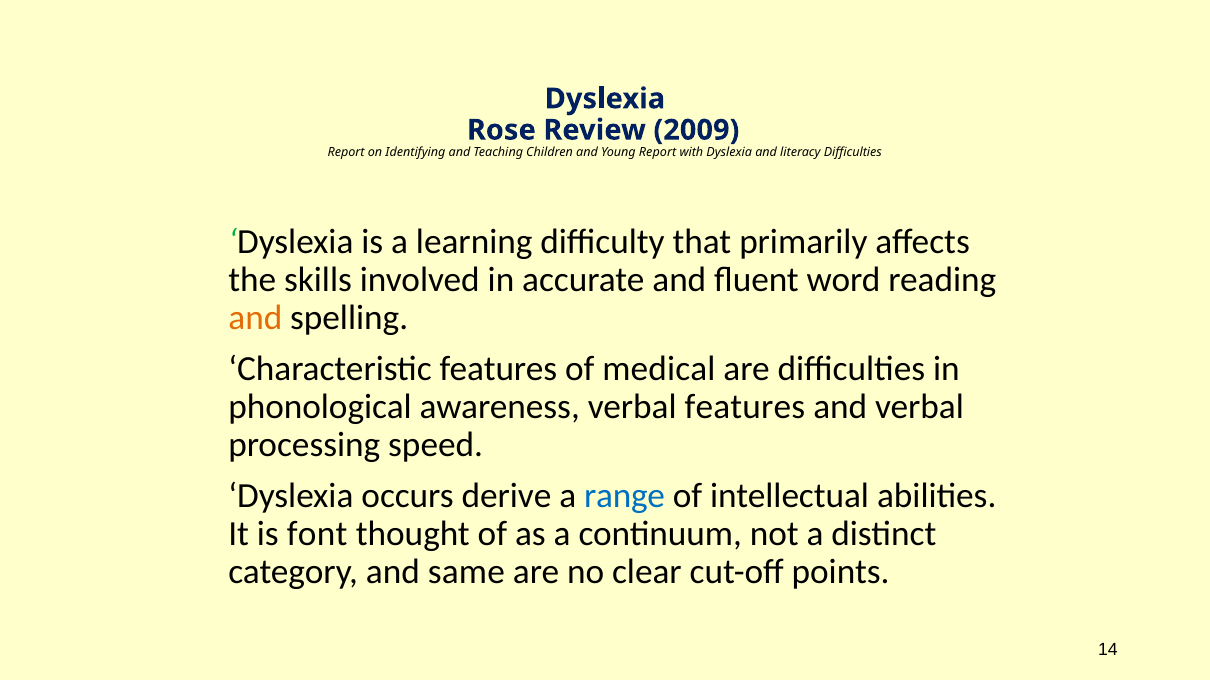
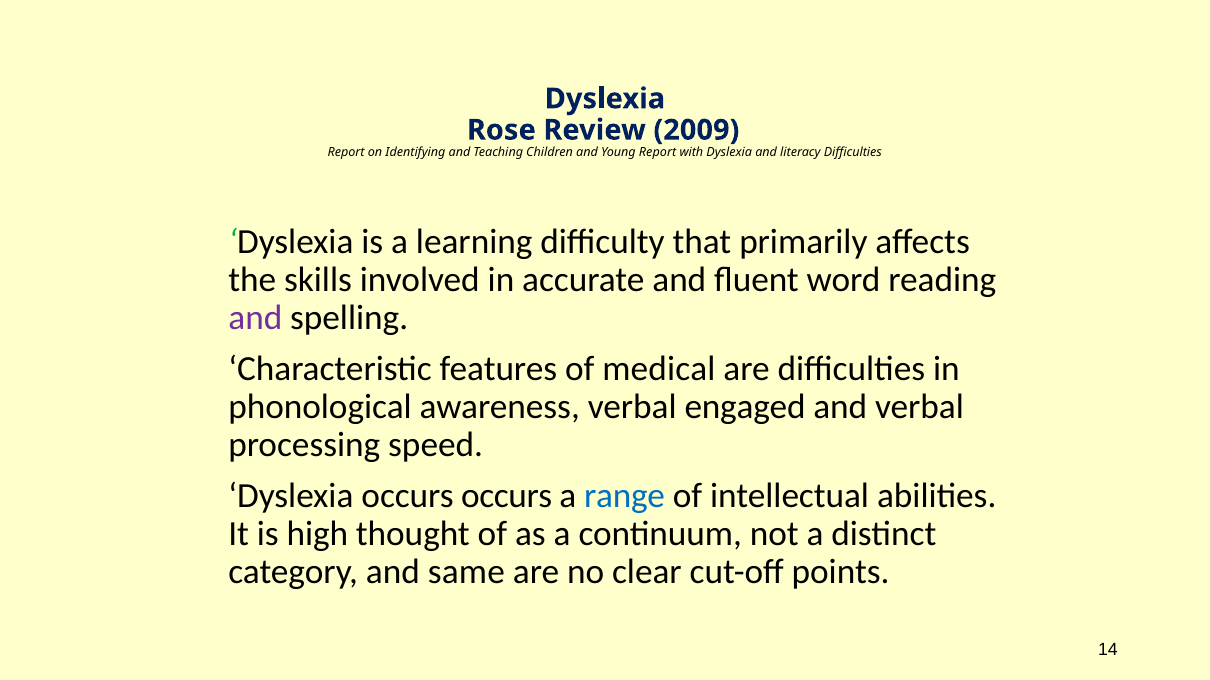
and colour: orange -> purple (255, 318)
verbal features: features -> engaged (745, 407)
occurs derive: derive -> occurs (507, 496)
font: font -> high (317, 534)
